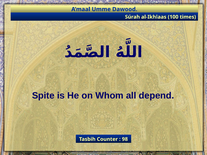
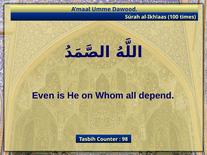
Spite: Spite -> Even (43, 96)
